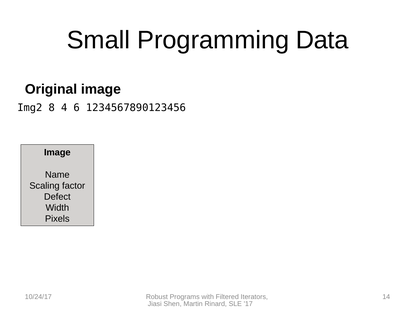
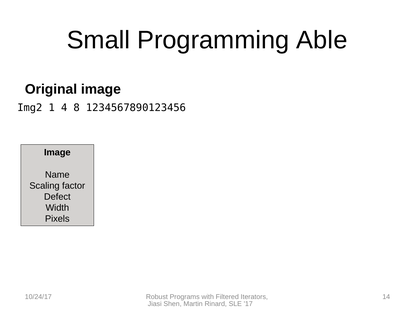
Data: Data -> Able (322, 40)
8: 8 -> 1 (52, 108)
6: 6 -> 8 (77, 108)
